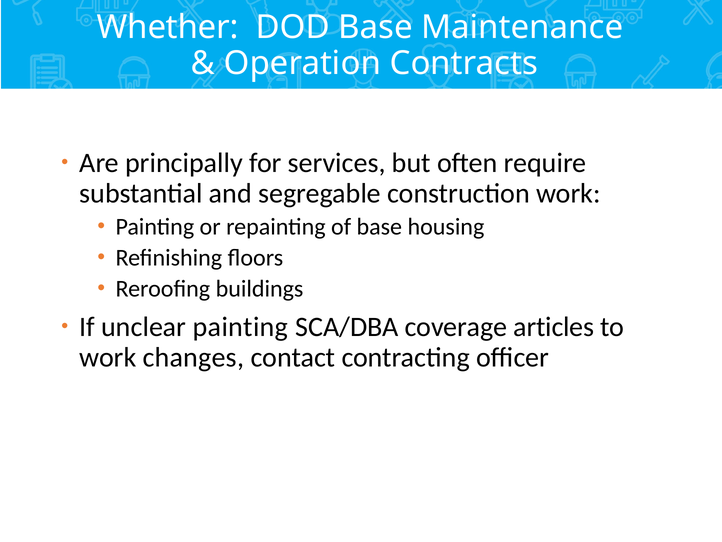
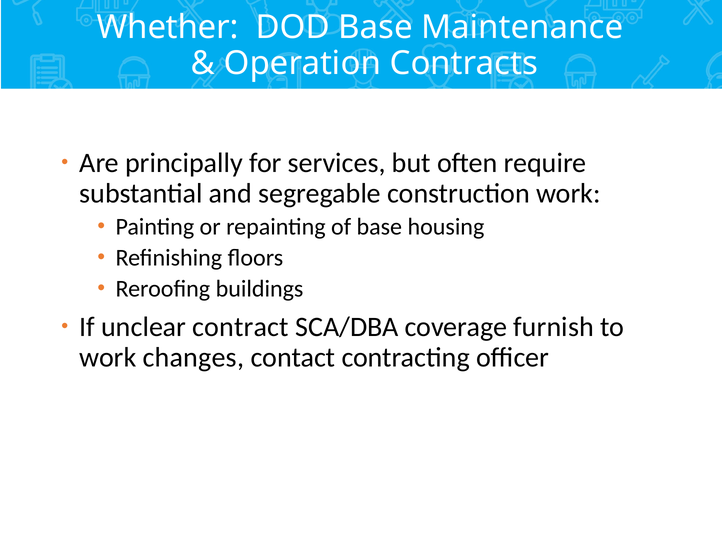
unclear painting: painting -> contract (241, 327)
articles: articles -> furnish (554, 327)
